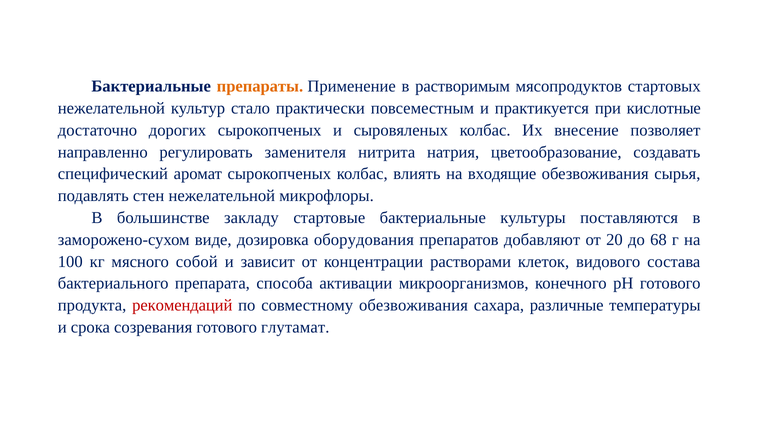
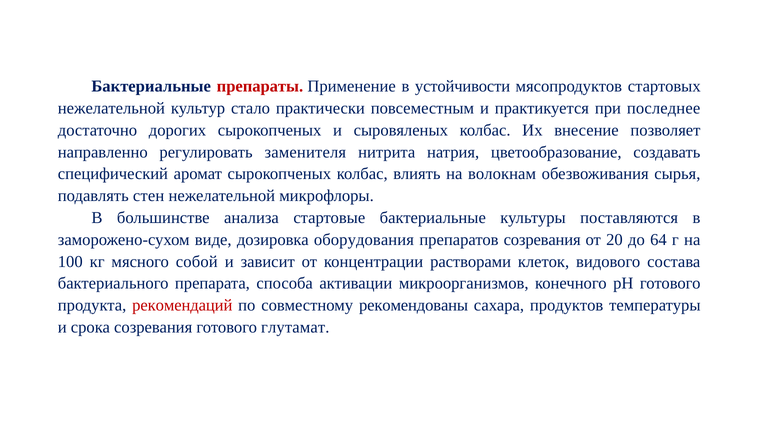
препараты colour: orange -> red (260, 86)
растворимым: растворимым -> устойчивости (463, 86)
кислотные: кислотные -> последнее (664, 108)
входящие: входящие -> волокнам (502, 174)
закладу: закладу -> анализа (251, 218)
препаратов добавляют: добавляют -> созревания (542, 240)
68: 68 -> 64 (658, 240)
совместному обезвоживания: обезвоживания -> рекомендованы (414, 305)
различные: различные -> продуктов (567, 305)
